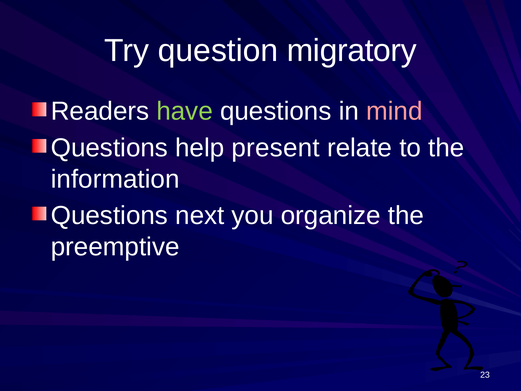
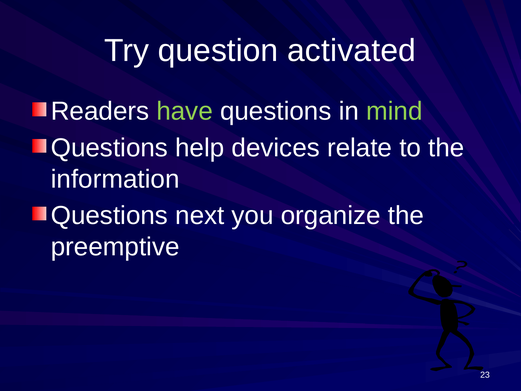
migratory: migratory -> activated (352, 51)
mind colour: pink -> light green (394, 111)
present: present -> devices (276, 148)
